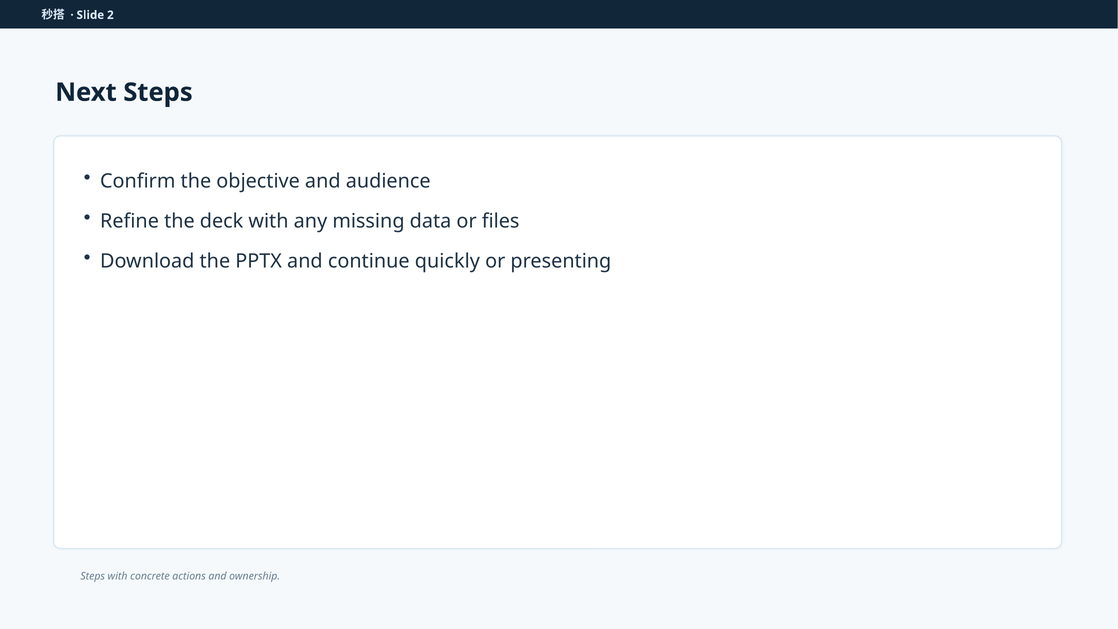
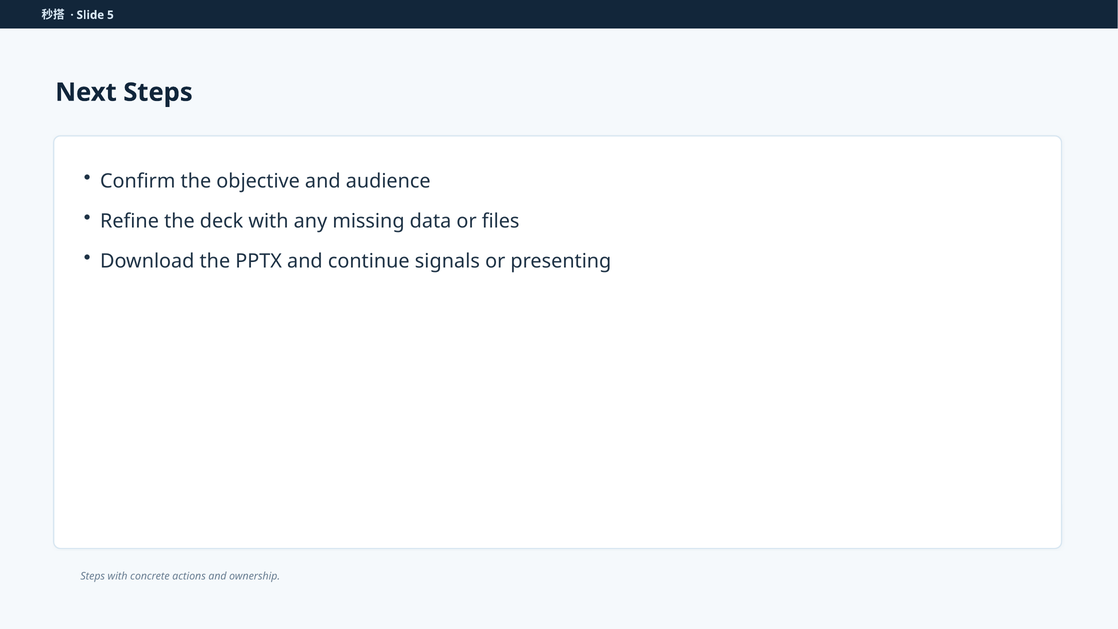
2: 2 -> 5 (110, 15)
quickly: quickly -> signals (447, 261)
